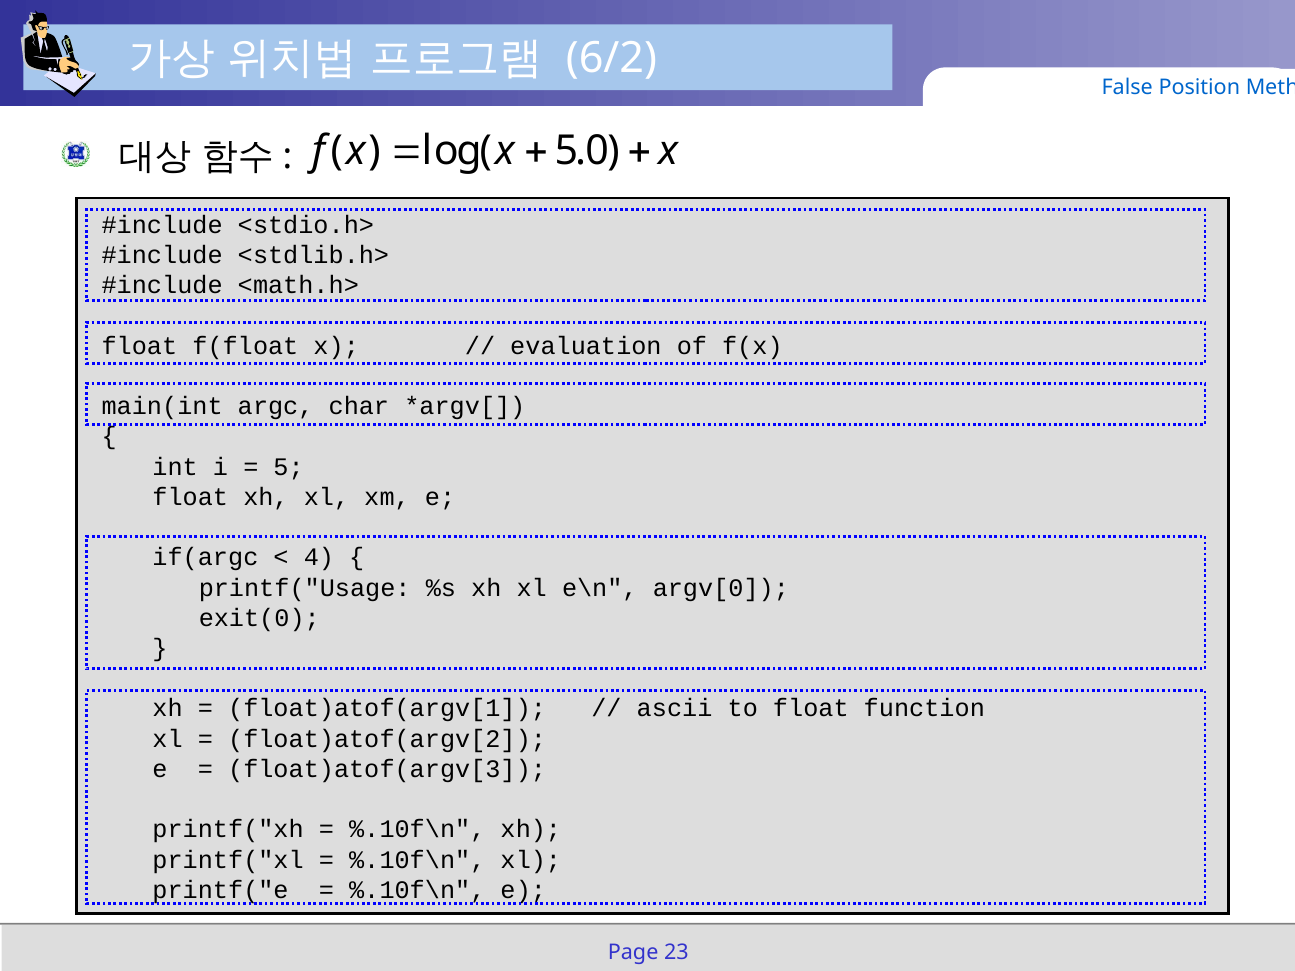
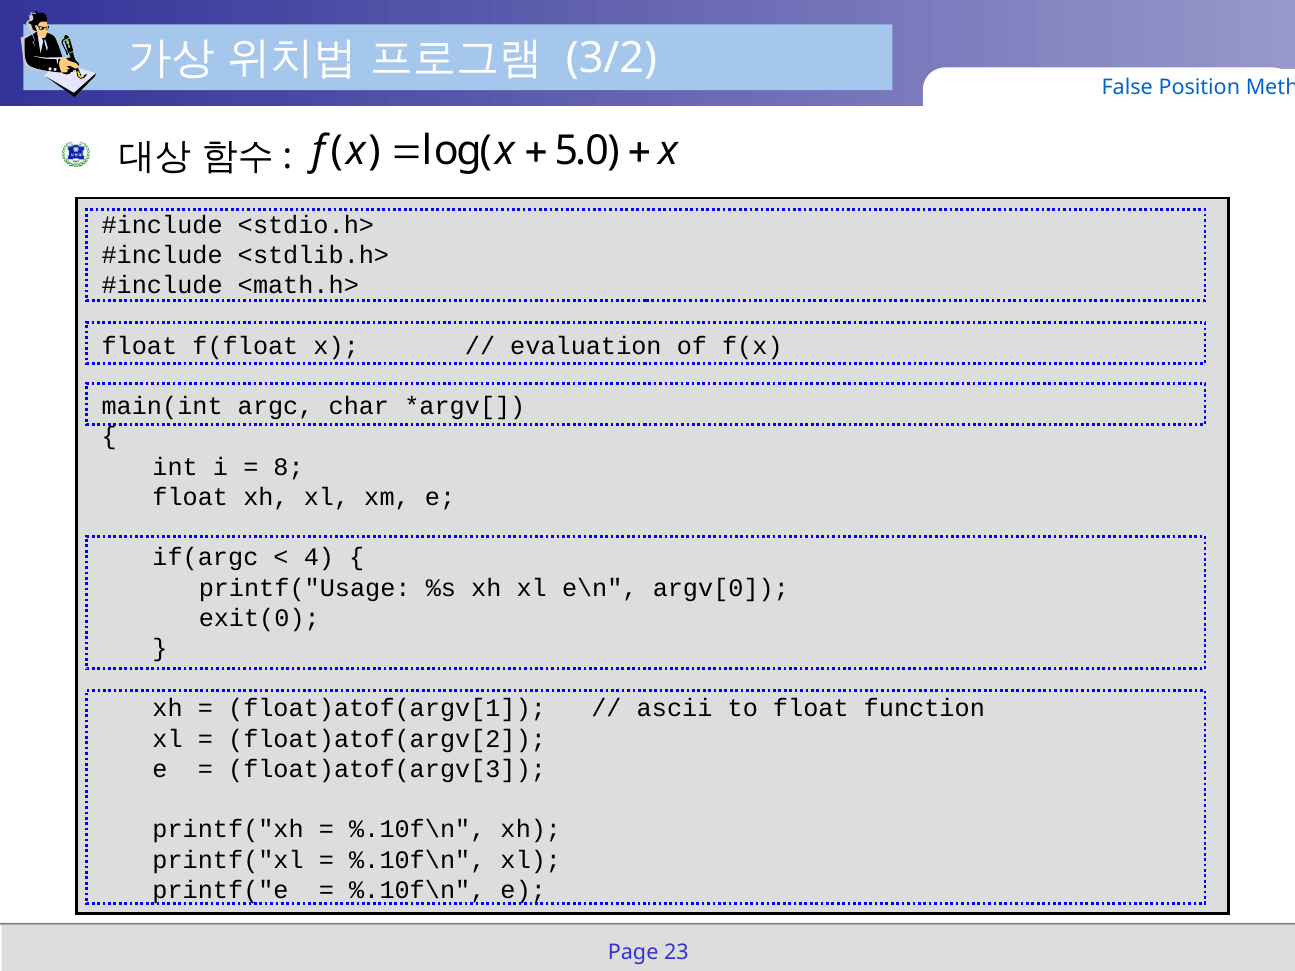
6/2: 6/2 -> 3/2 (611, 58)
5: 5 -> 8 (289, 467)
